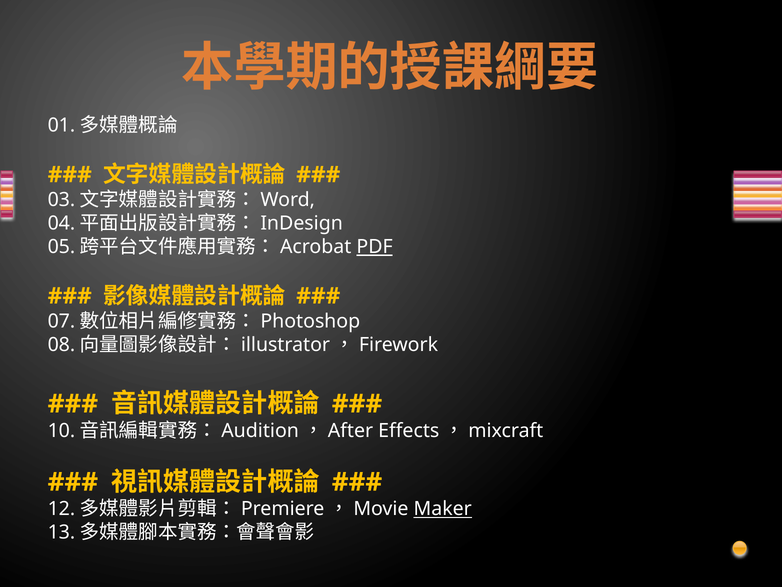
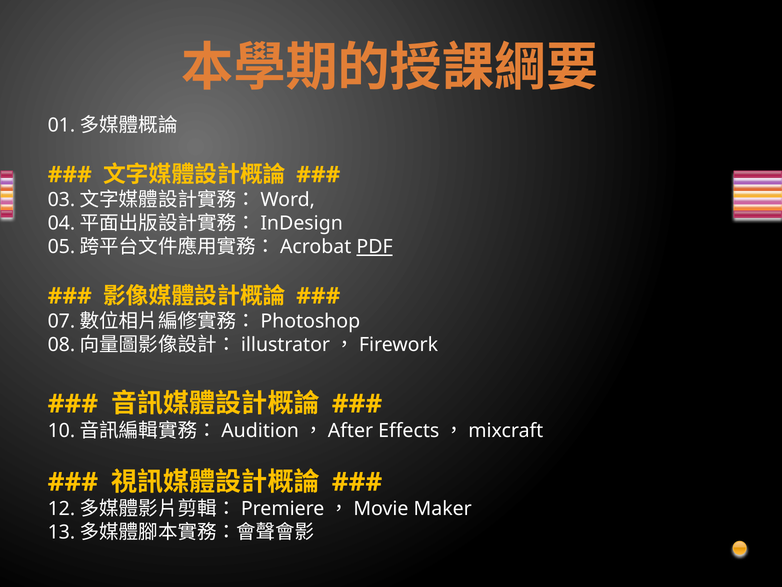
Maker underline: present -> none (443, 509)
